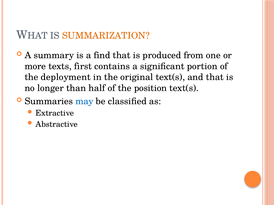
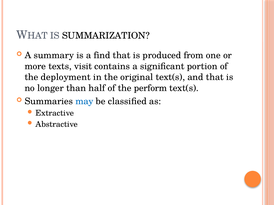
SUMMARIZATION colour: orange -> black (106, 36)
first: first -> visit (83, 66)
position: position -> perform (150, 88)
